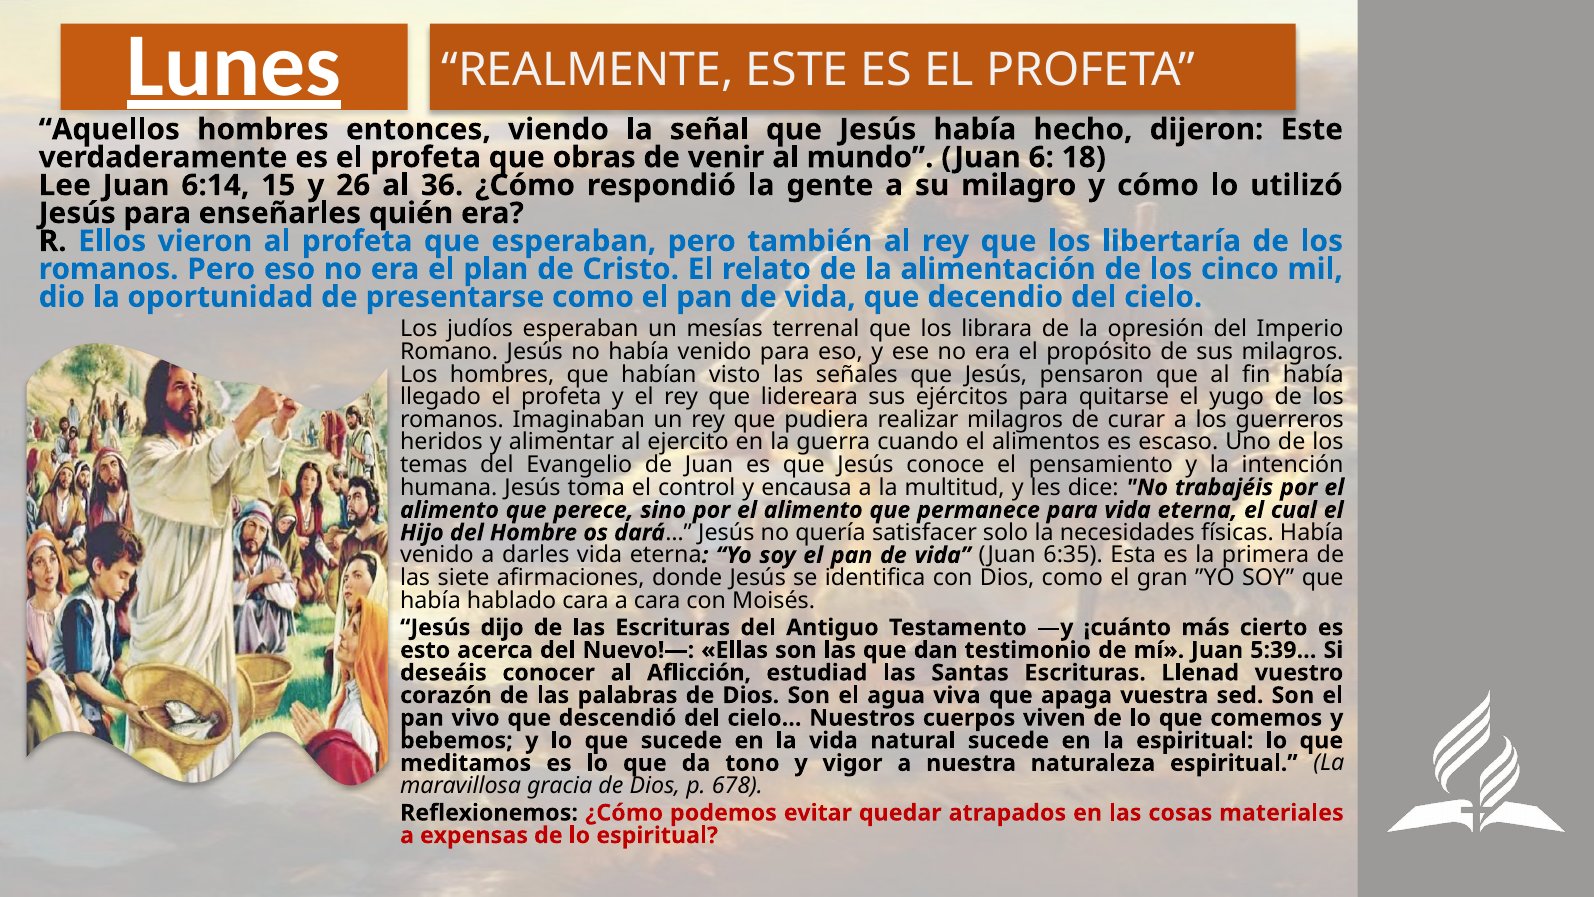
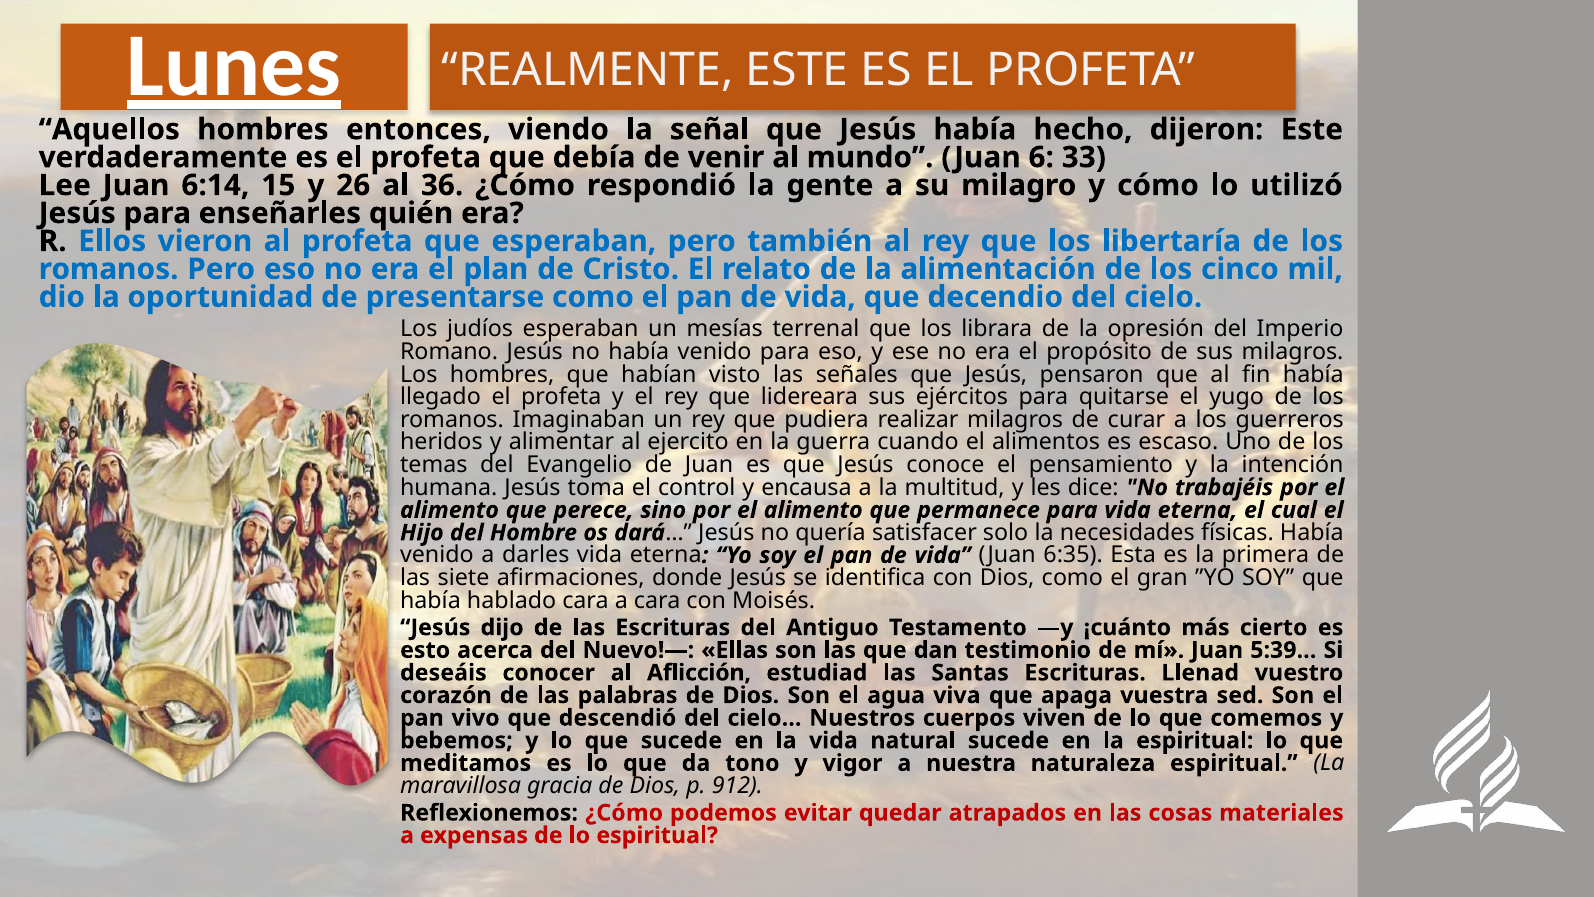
obras: obras -> debía (594, 157)
18: 18 -> 33 (1084, 157)
678: 678 -> 912 (737, 785)
